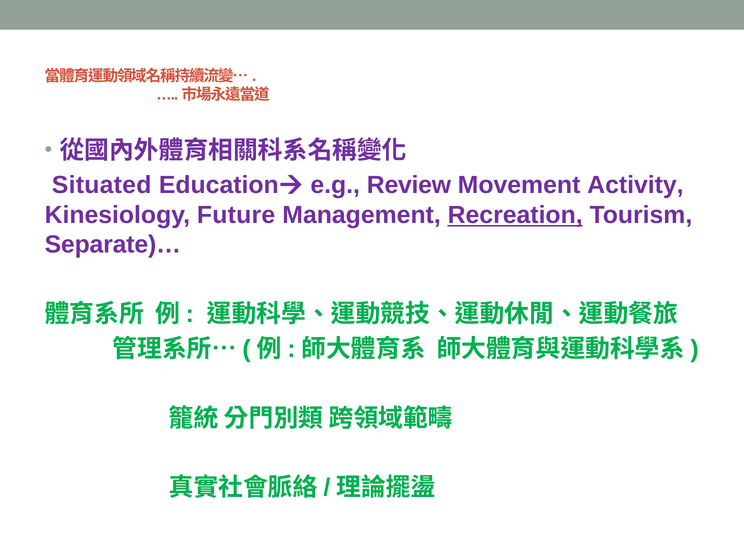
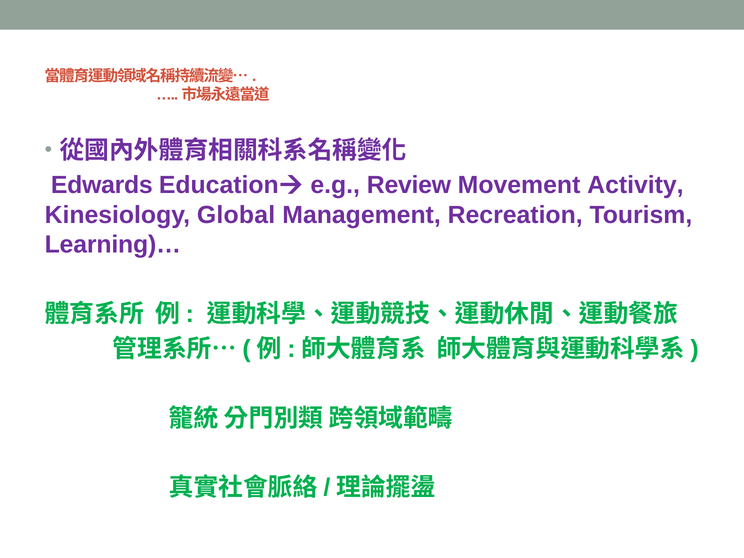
Situated: Situated -> Edwards (102, 185)
Future: Future -> Global (236, 215)
Recreation underline: present -> none (515, 215)
Separate)…: Separate)… -> Learning)… (113, 245)
